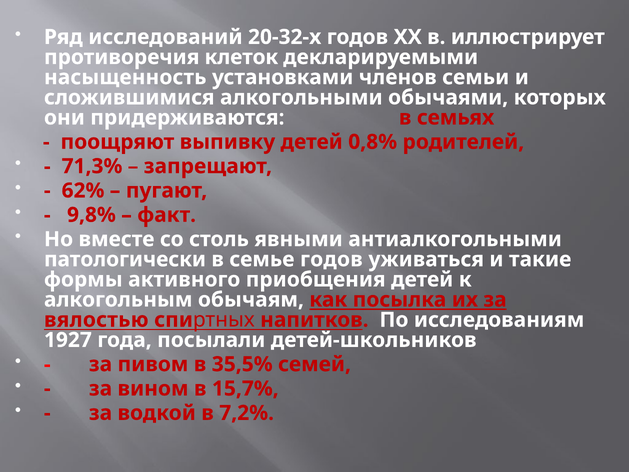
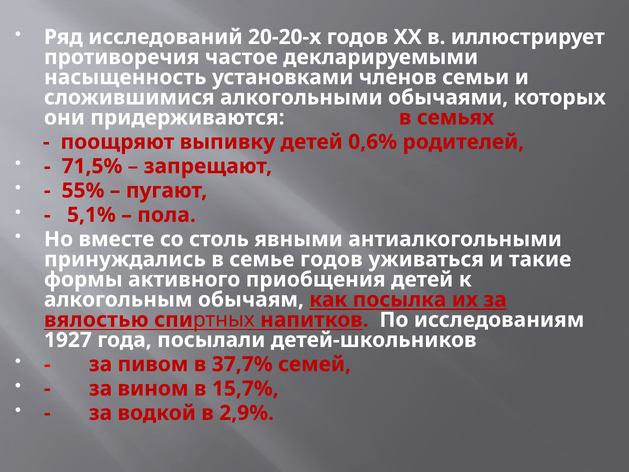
20-32-х: 20-32-х -> 20-20-х (285, 37)
клеток: клеток -> частое (241, 57)
0,8%: 0,8% -> 0,6% (373, 142)
71,3%: 71,3% -> 71,5% (92, 166)
62%: 62% -> 55% (83, 190)
9,8%: 9,8% -> 5,1% (91, 215)
факт: факт -> пола (167, 215)
патологически: патологически -> принуждались (125, 259)
35,5%: 35,5% -> 37,7% (242, 364)
7,2%: 7,2% -> 2,9% (247, 413)
